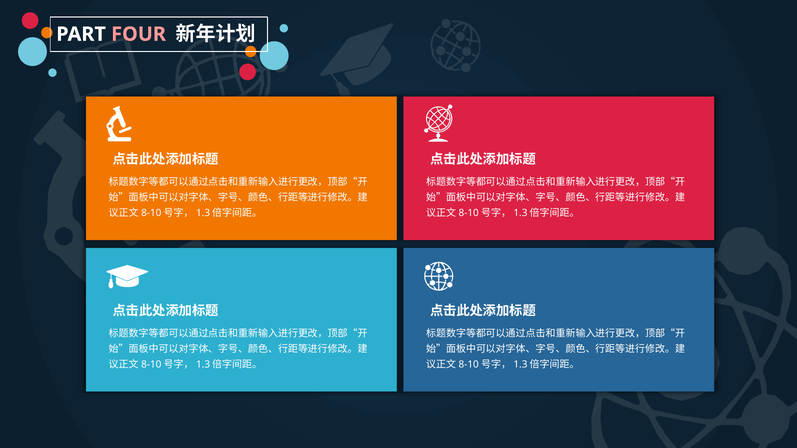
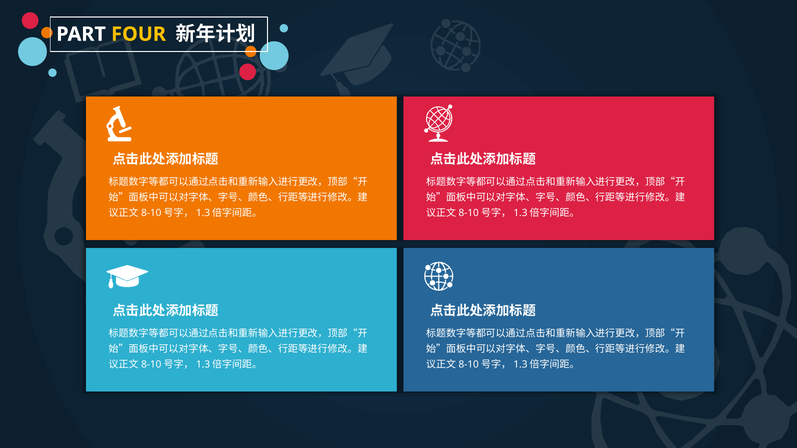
FOUR colour: pink -> yellow (139, 34)
